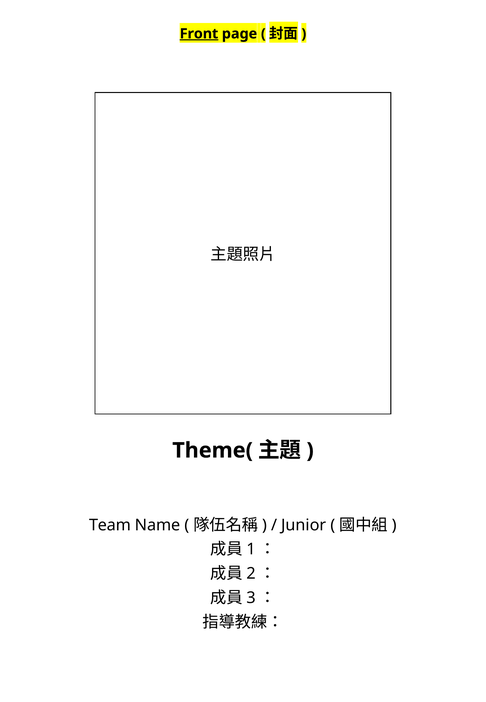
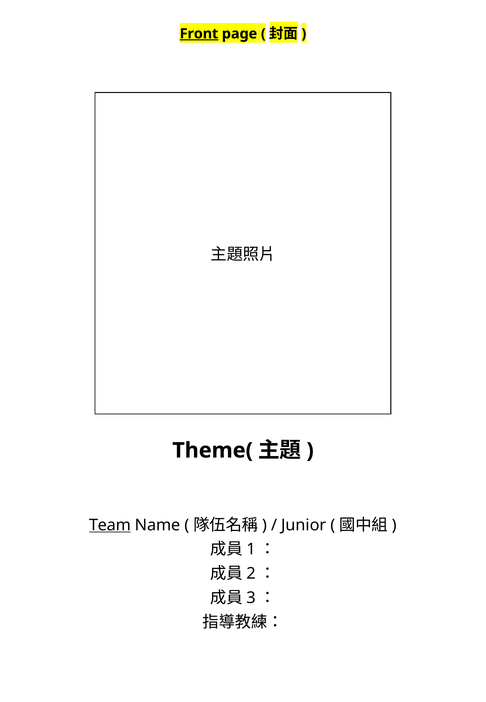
Team underline: none -> present (110, 525)
